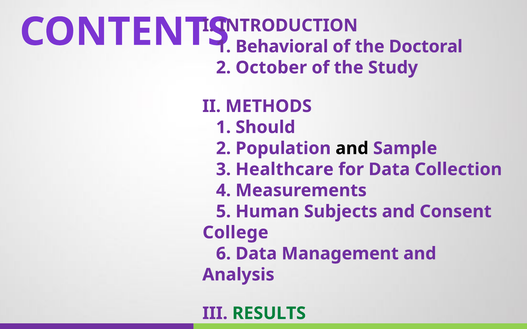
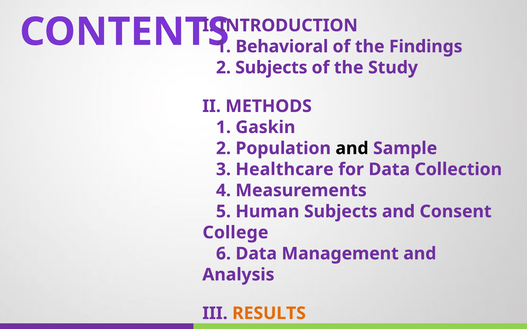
Doctoral: Doctoral -> Findings (426, 47)
2 October: October -> Subjects (271, 68)
Should: Should -> Gaskin (265, 127)
RESULTS colour: green -> orange (269, 314)
